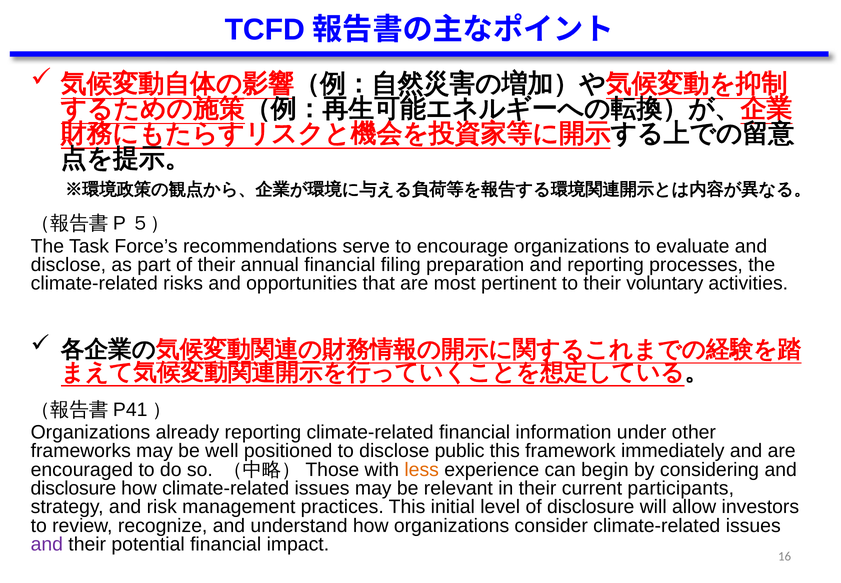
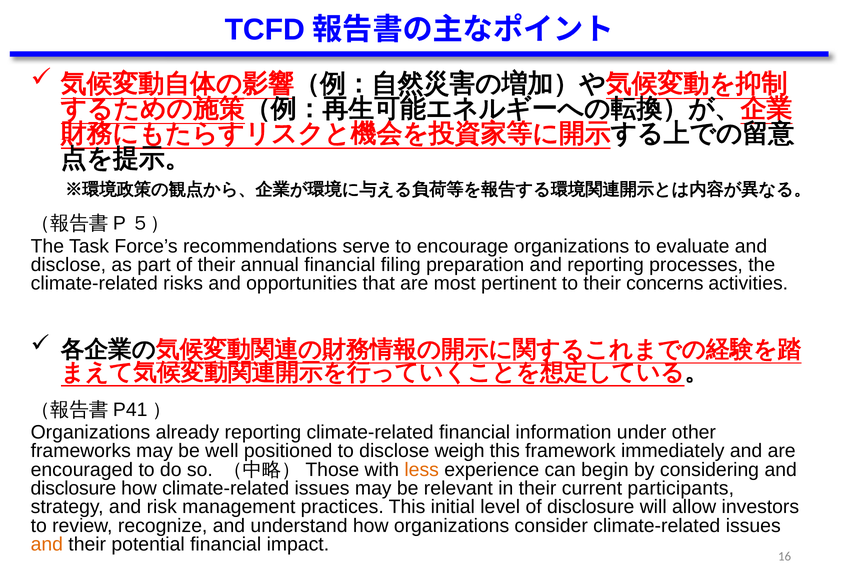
voluntary: voluntary -> concerns (665, 283)
public: public -> weigh (460, 450)
and colour: purple -> orange (47, 544)
